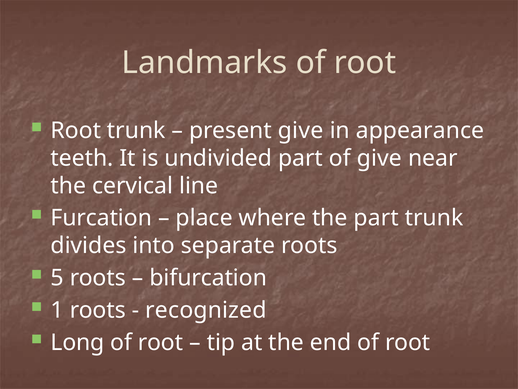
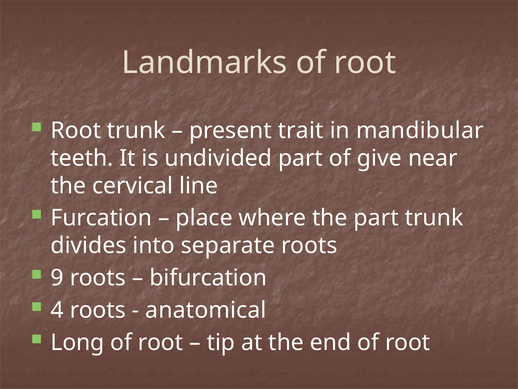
present give: give -> trait (301, 130)
appearance: appearance -> mandibular (420, 130)
5: 5 -> 9 (57, 278)
1: 1 -> 4 (57, 310)
recognized: recognized -> anatomical (206, 310)
